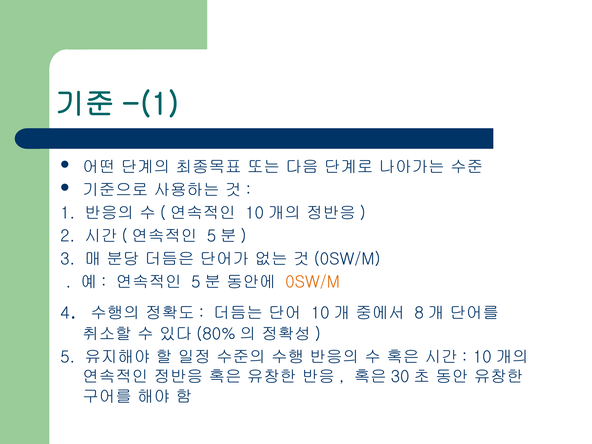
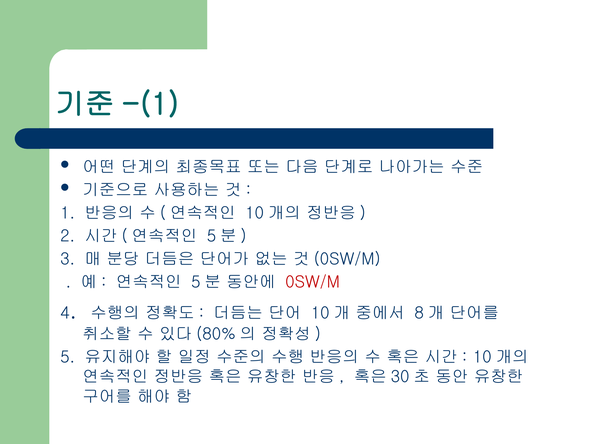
0SW/M colour: orange -> red (313, 282)
